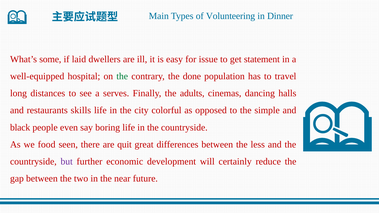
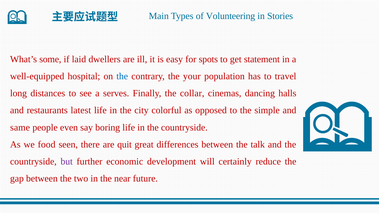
Dinner: Dinner -> Stories (280, 16)
issue: issue -> spots (208, 59)
the colour: green -> blue (122, 76)
done: done -> your (192, 76)
adults: adults -> collar (192, 93)
skills: skills -> latest (81, 110)
black: black -> same (20, 128)
less: less -> talk (258, 145)
